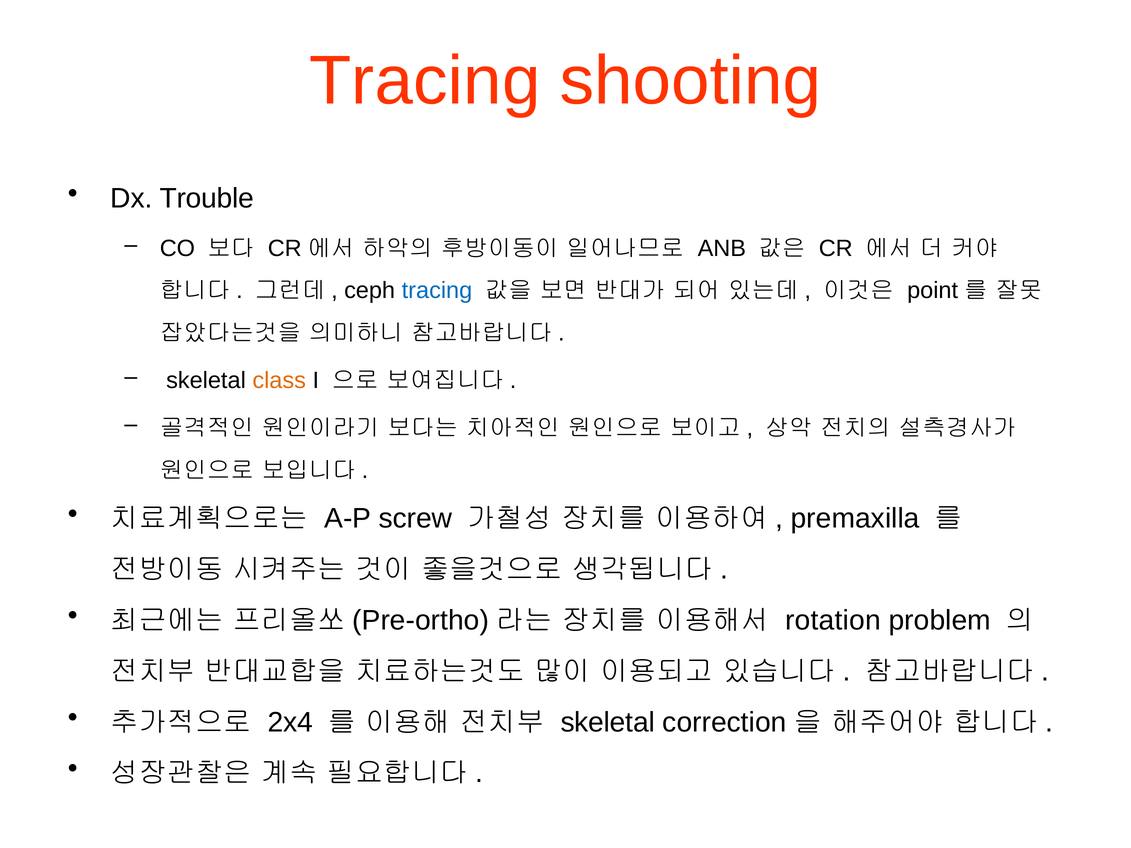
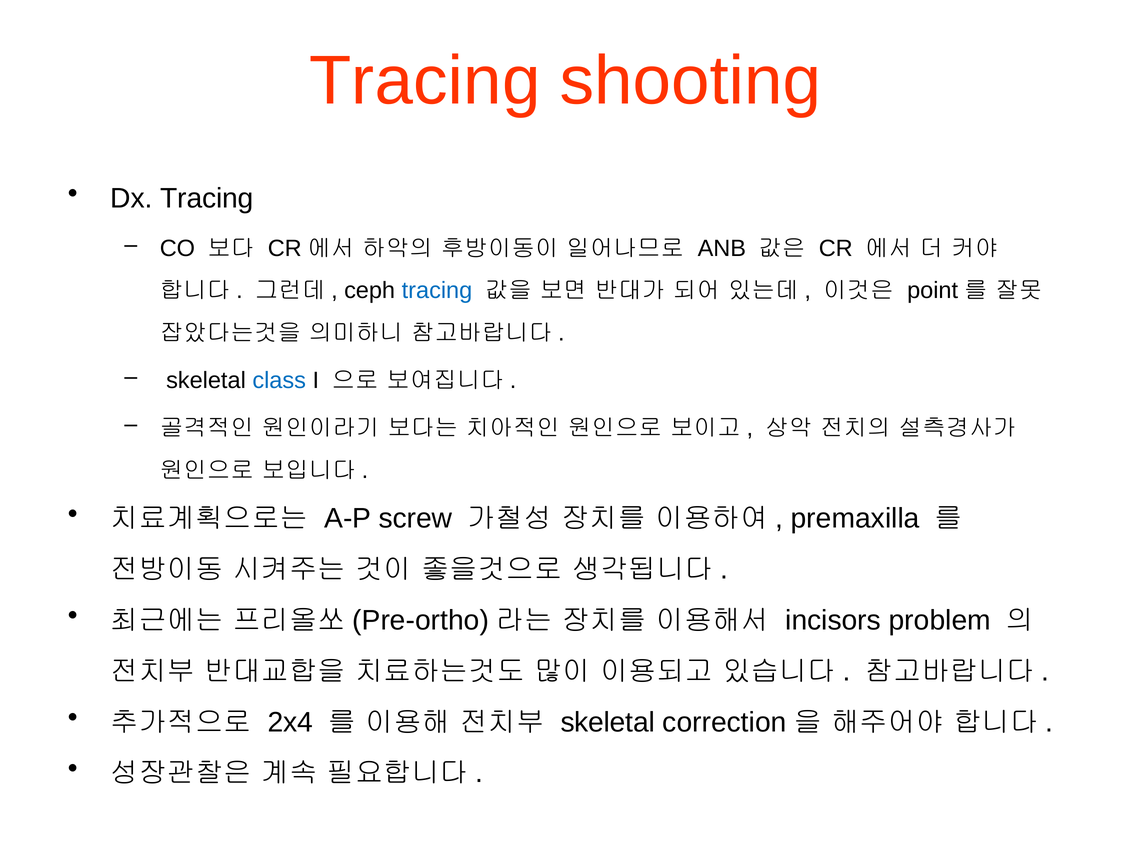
Dx Trouble: Trouble -> Tracing (207, 198)
class colour: orange -> blue (279, 381)
rotation: rotation -> incisors (833, 621)
